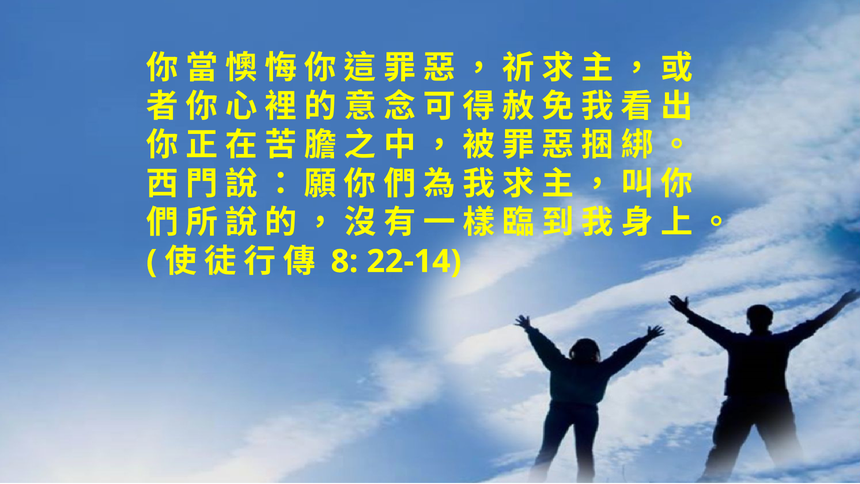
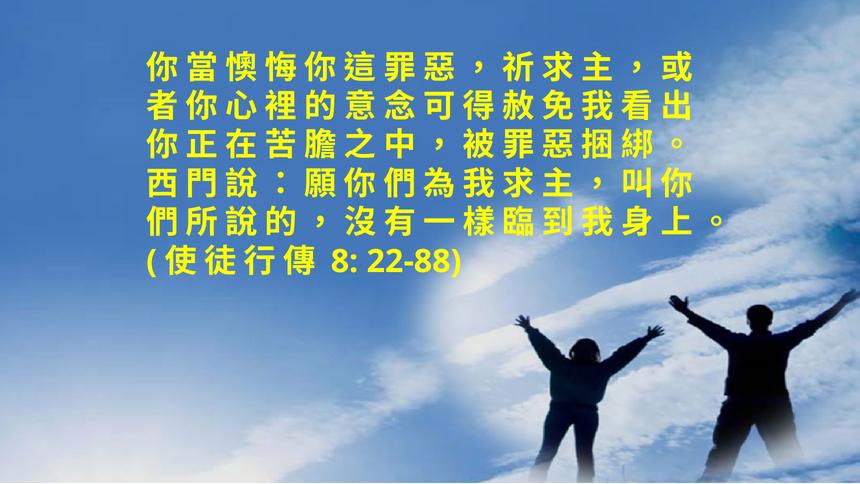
22-14: 22-14 -> 22-88 (414, 261)
